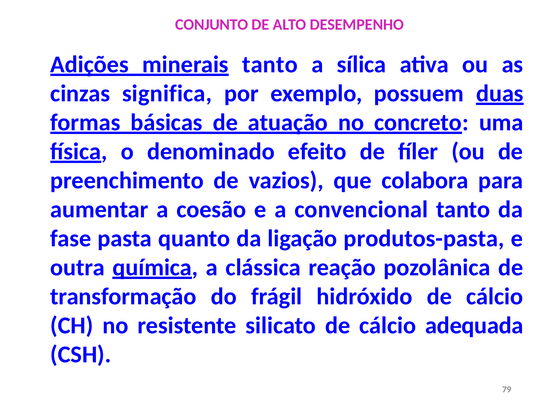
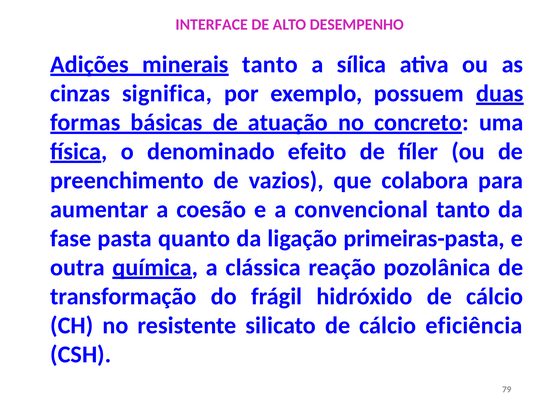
CONJUNTO: CONJUNTO -> INTERFACE (212, 24)
produtos-pasta: produtos-pasta -> primeiras-pasta (424, 238)
adequada: adequada -> eficiência (474, 326)
